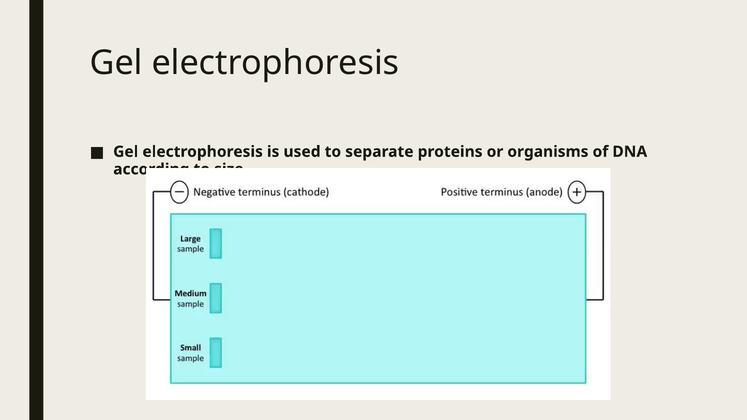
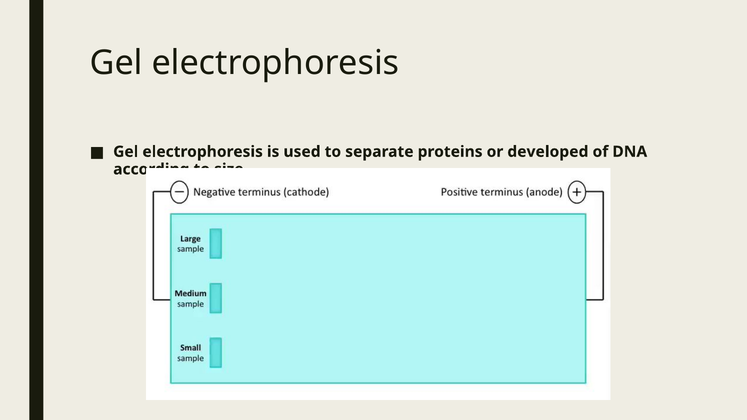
organisms: organisms -> developed (548, 152)
